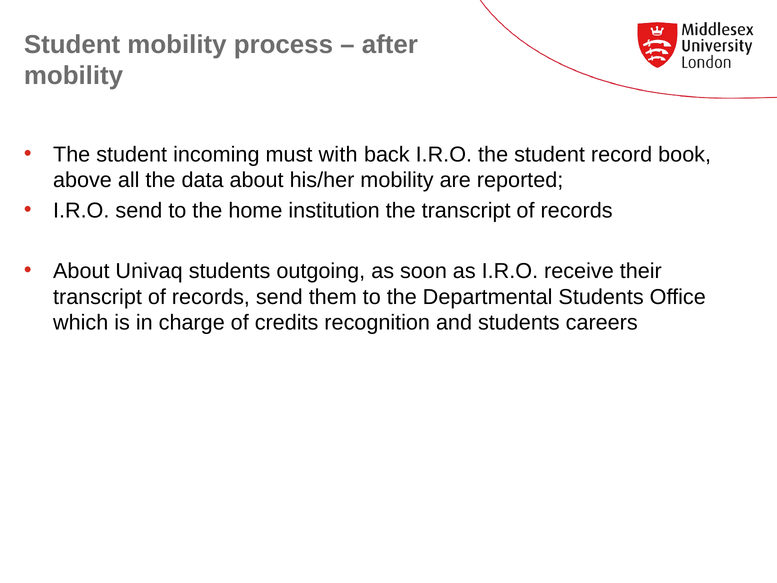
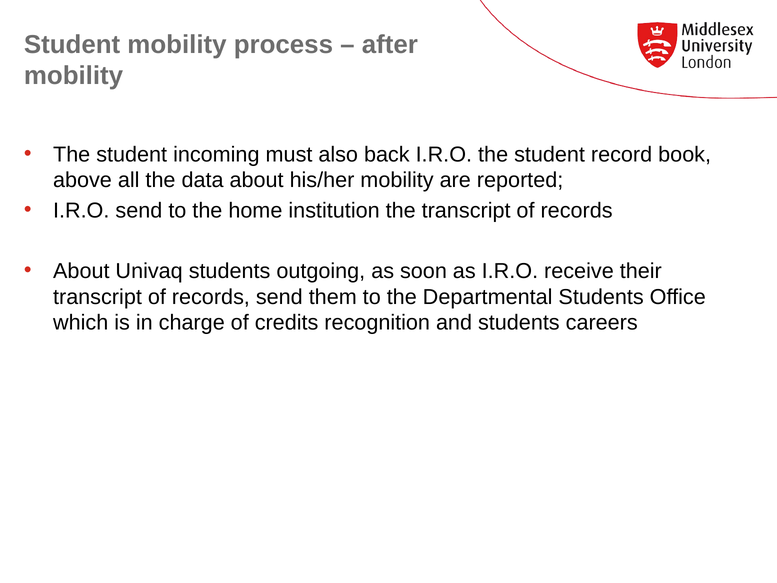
with: with -> also (338, 154)
